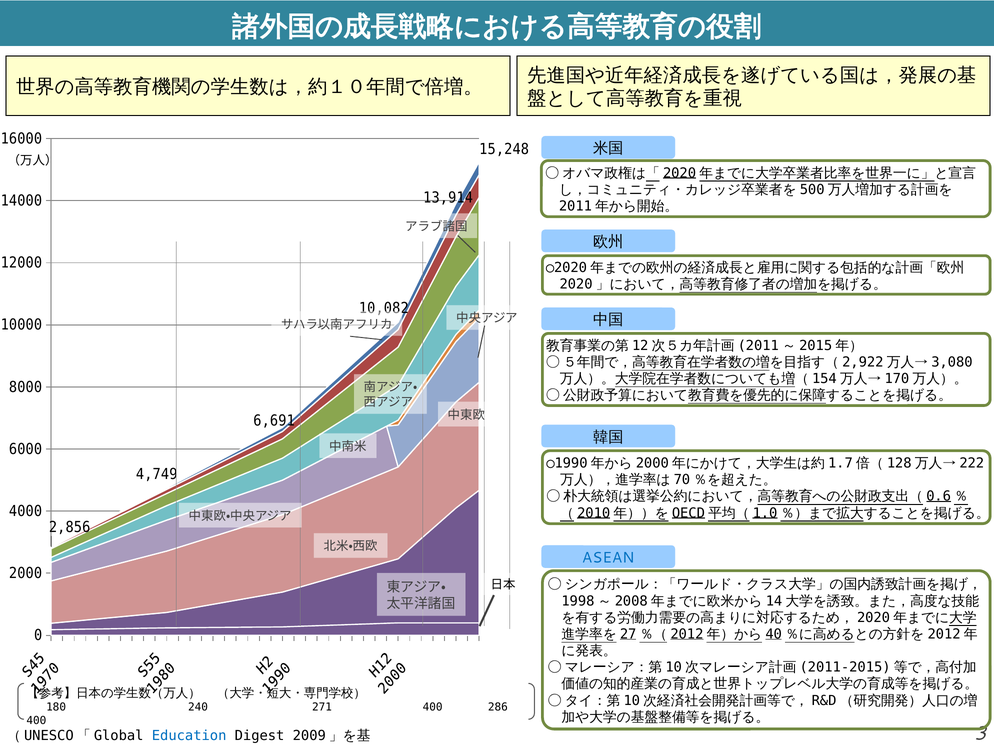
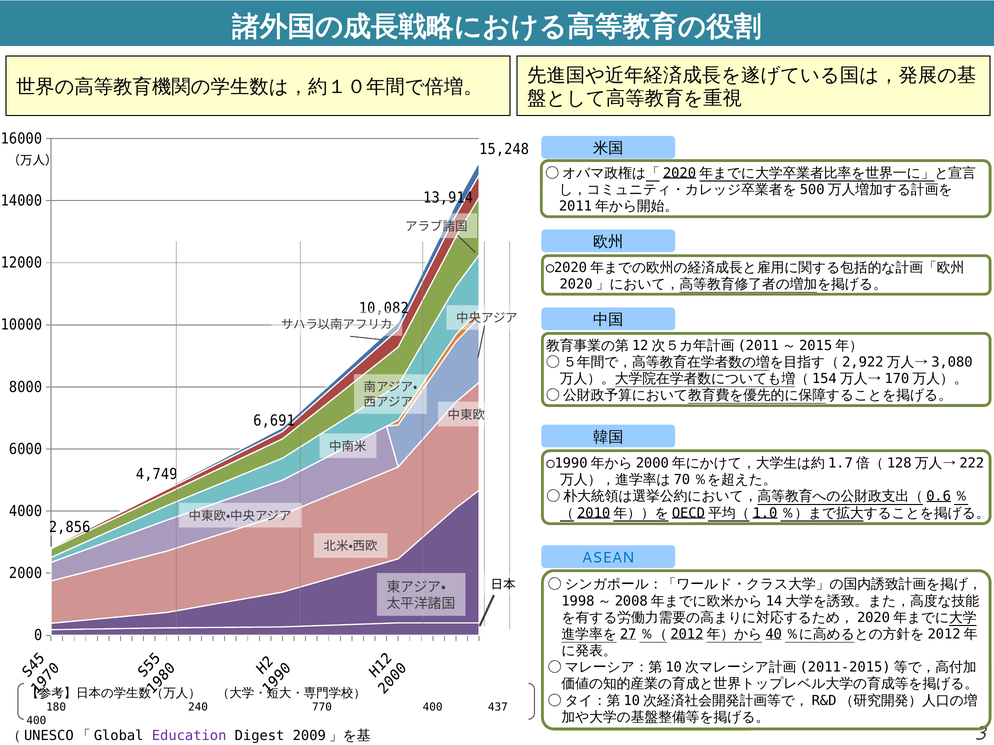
271: 271 -> 770 (322, 708)
286: 286 -> 437 (498, 708)
Education colour: blue -> purple (189, 736)
